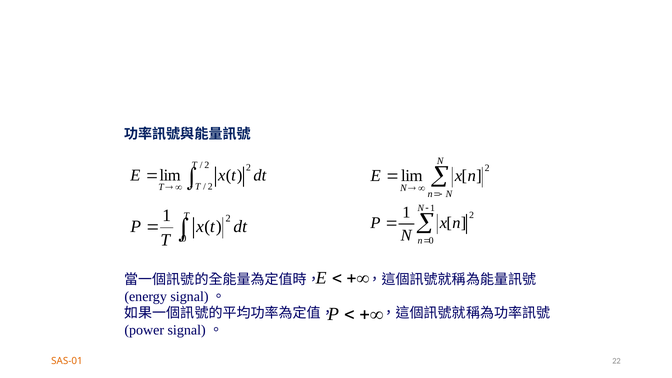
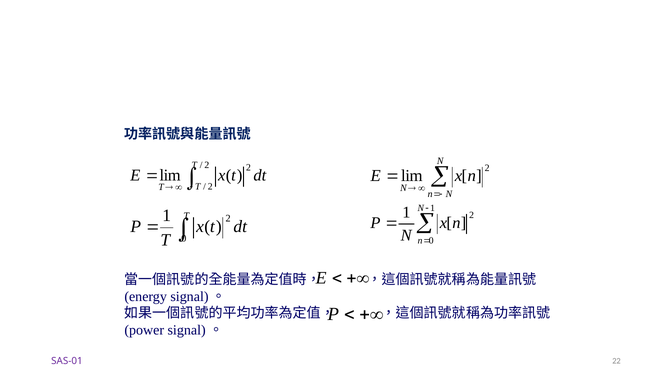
SAS-01 colour: orange -> purple (67, 361)
